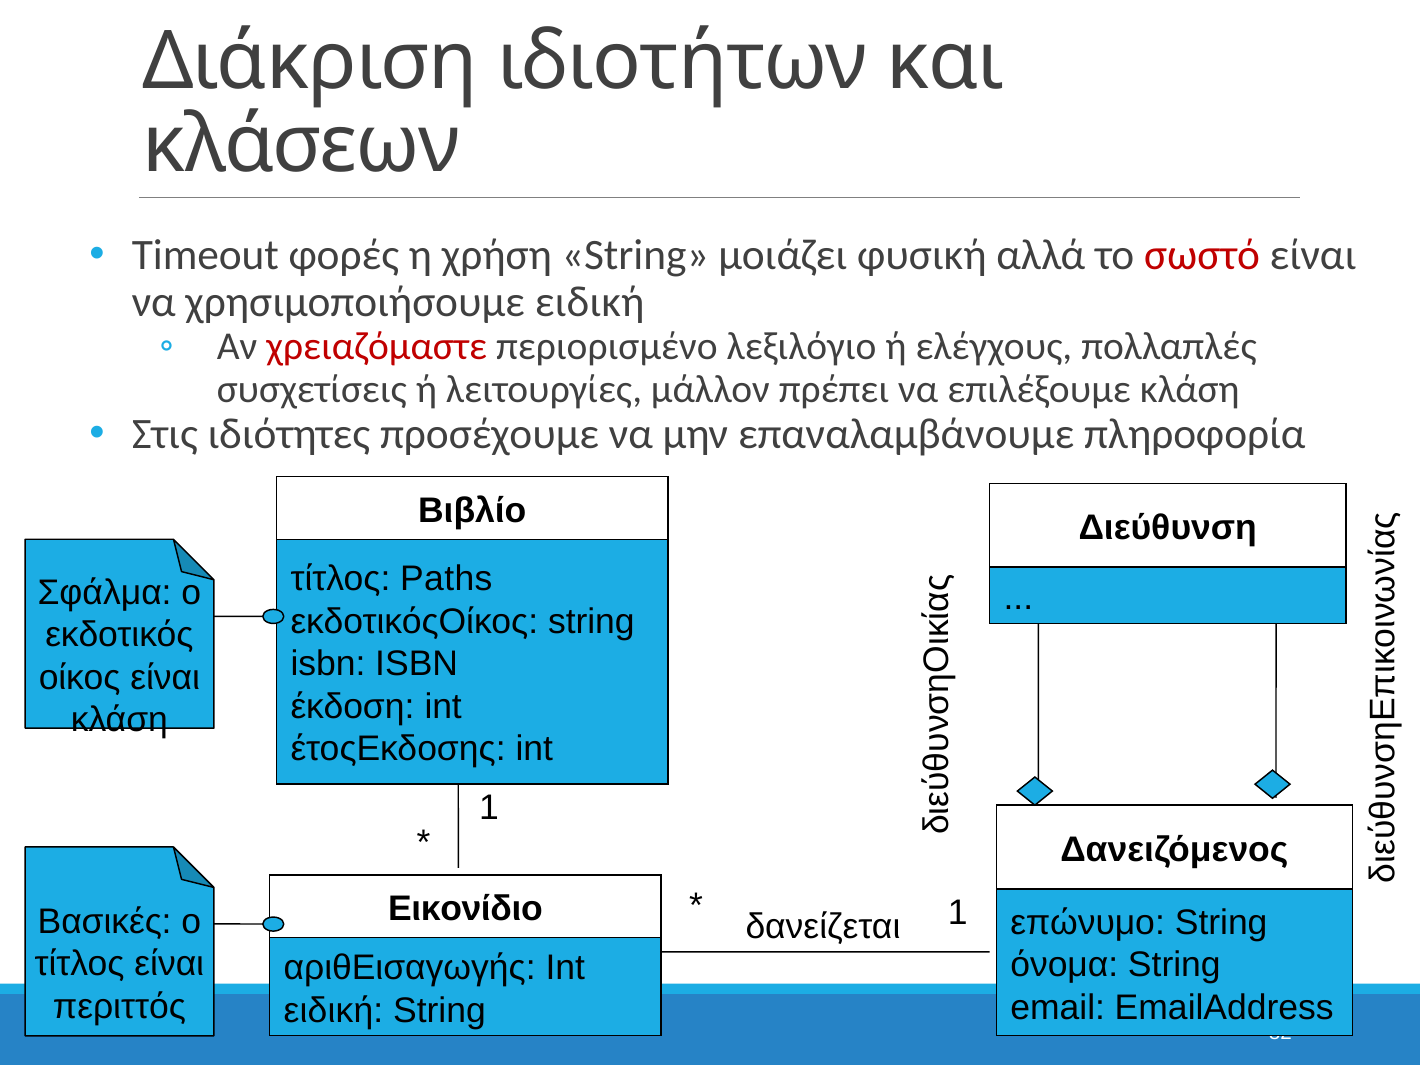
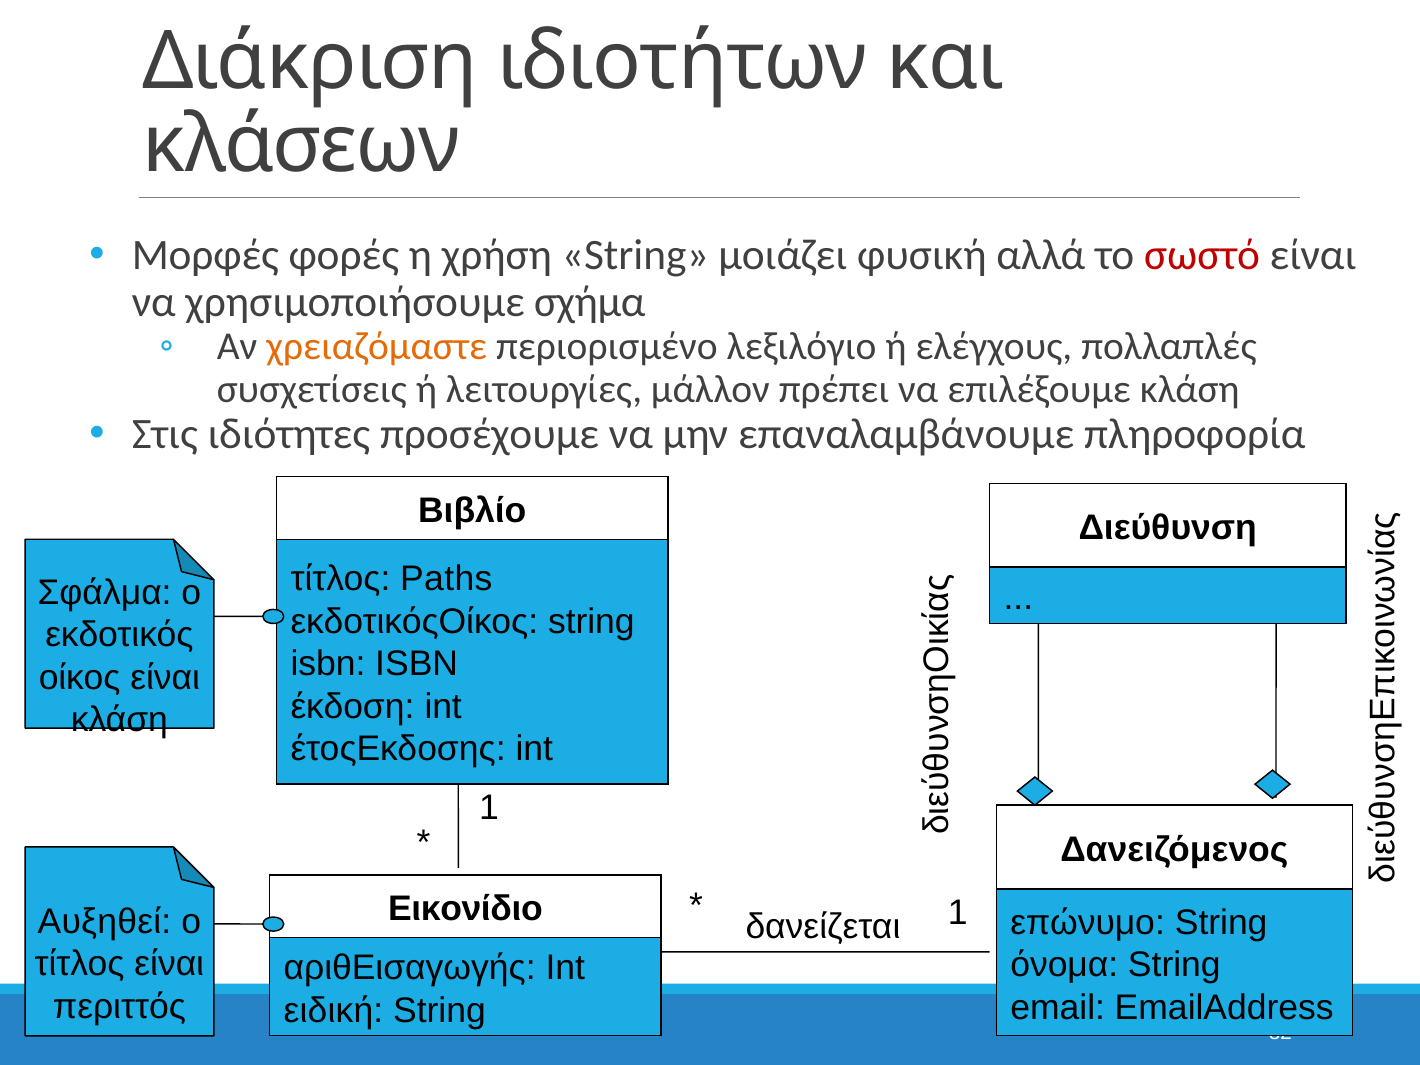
Timeout: Timeout -> Μορφές (205, 255)
χρησιμοποιήσουμε ειδική: ειδική -> σχήμα (590, 302)
χρειαζόμαστε colour: red -> orange (377, 347)
Βασικές: Βασικές -> Αυξηθεί (105, 921)
